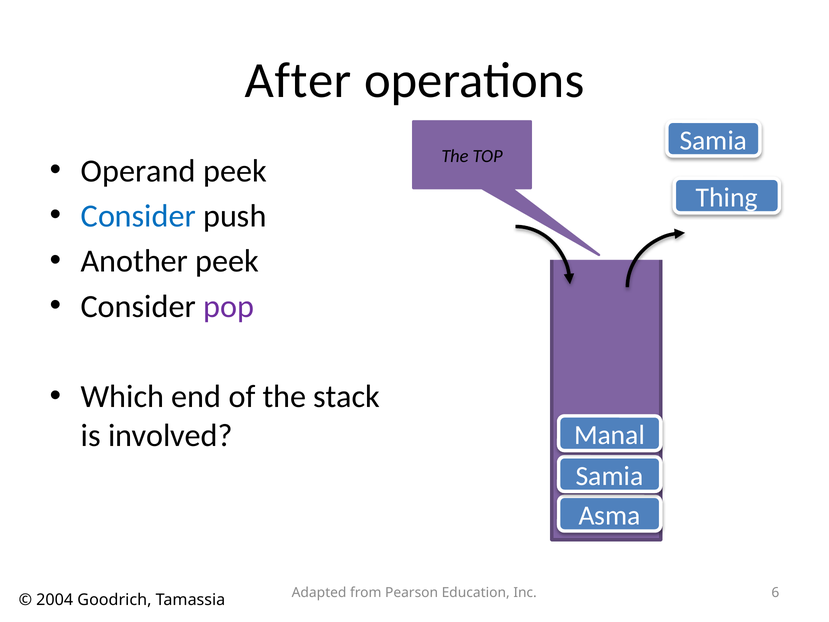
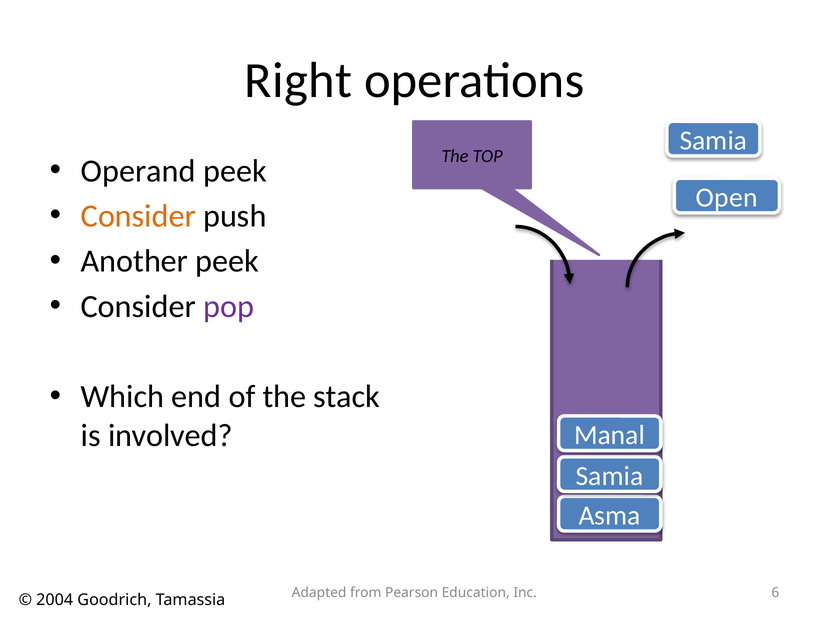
After: After -> Right (298, 80)
Thing: Thing -> Open (727, 197)
Consider colour: blue -> orange (138, 216)
